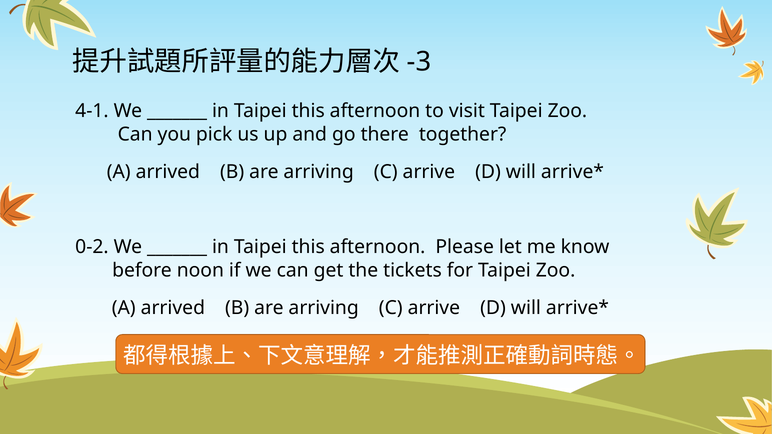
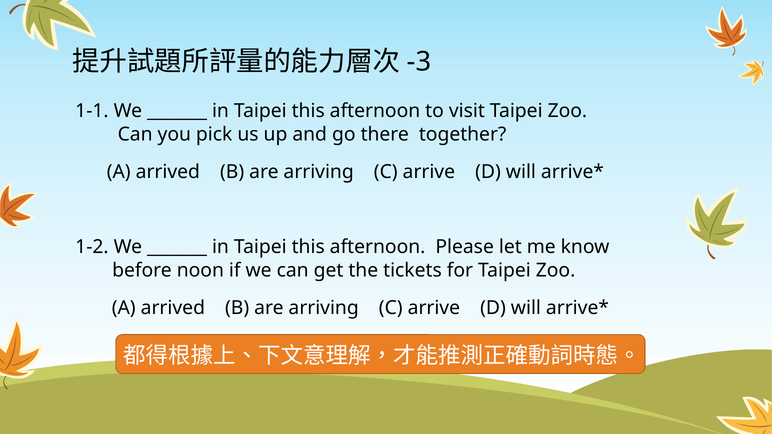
4-1: 4-1 -> 1-1 (92, 111)
0-2: 0-2 -> 1-2 (92, 247)
